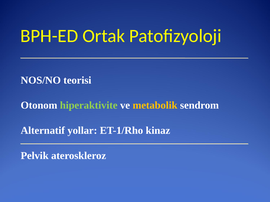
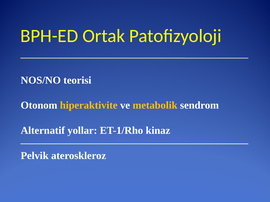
hiperaktivite colour: light green -> yellow (89, 106)
